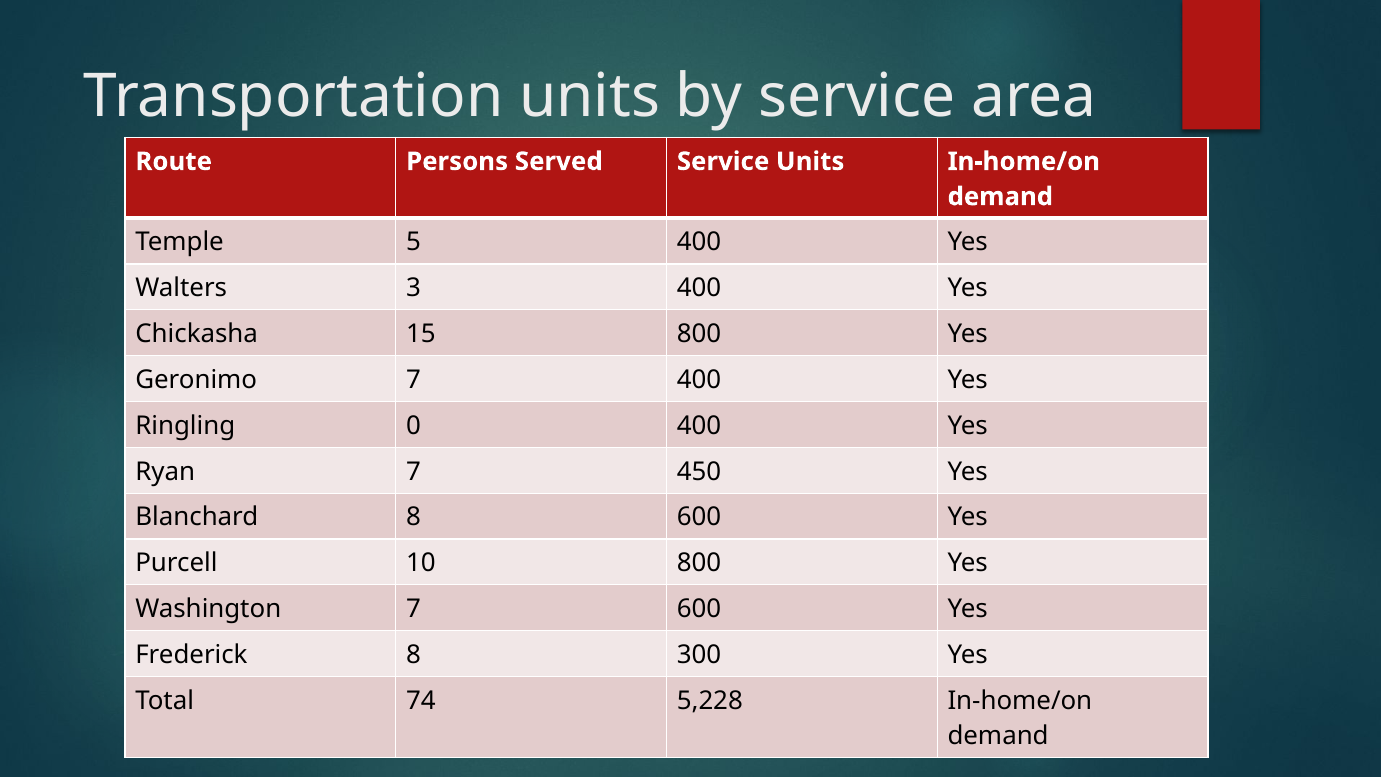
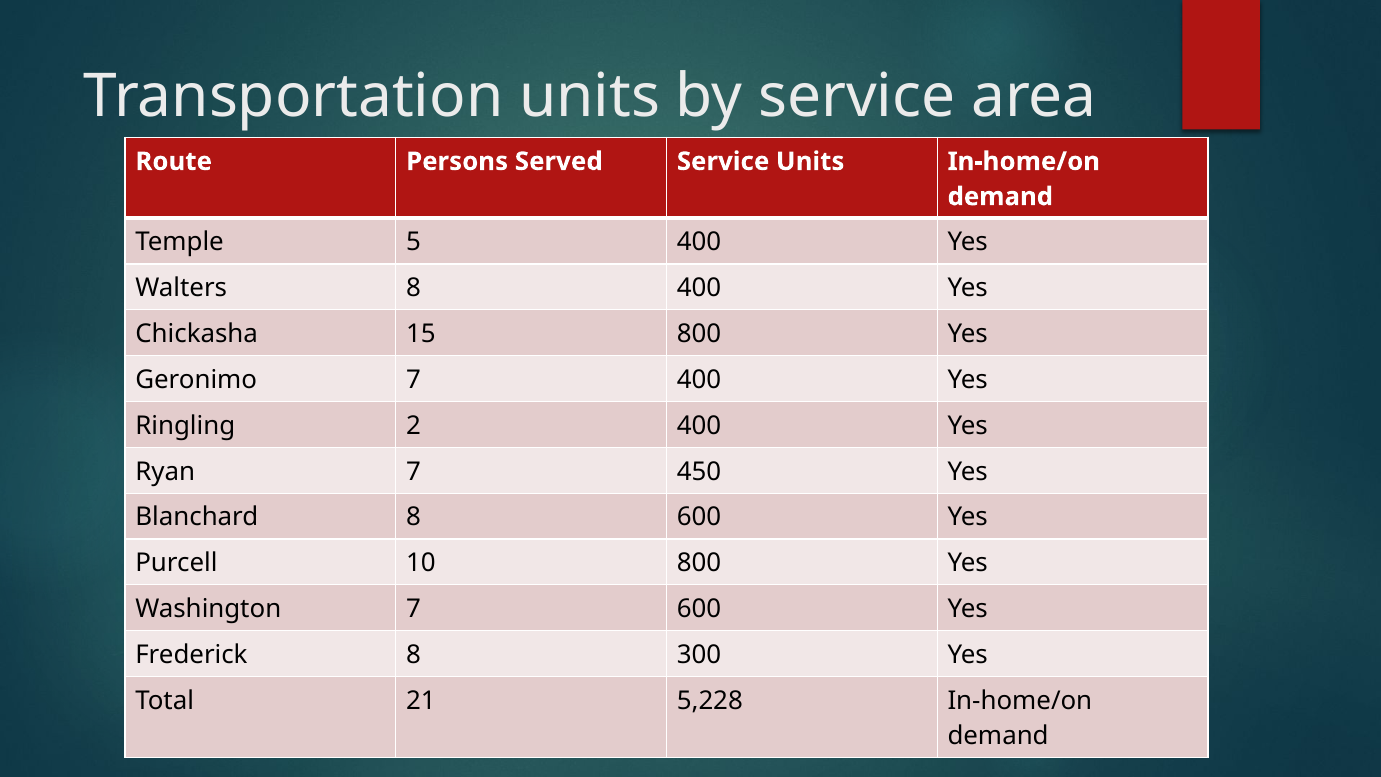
Walters 3: 3 -> 8 (414, 288)
0: 0 -> 2 (414, 426)
74: 74 -> 21 (421, 701)
